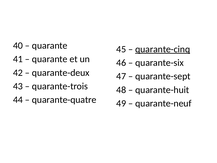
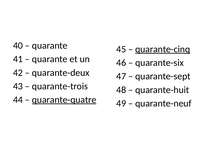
quarante-quatre underline: none -> present (64, 100)
